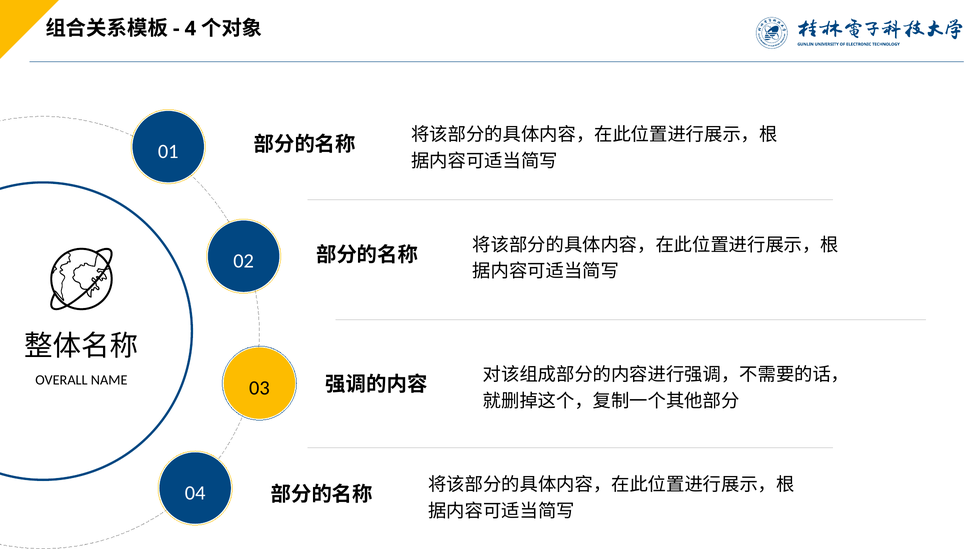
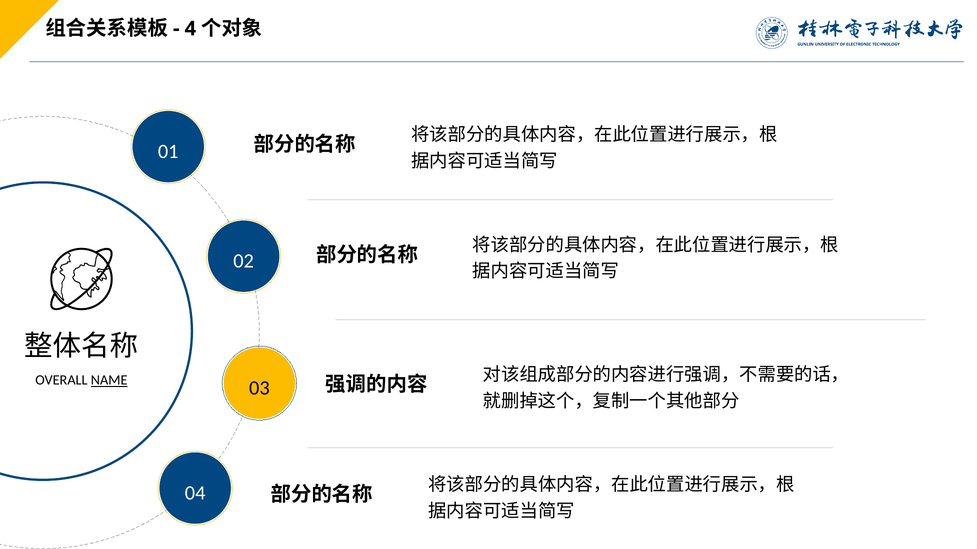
NAME underline: none -> present (109, 381)
